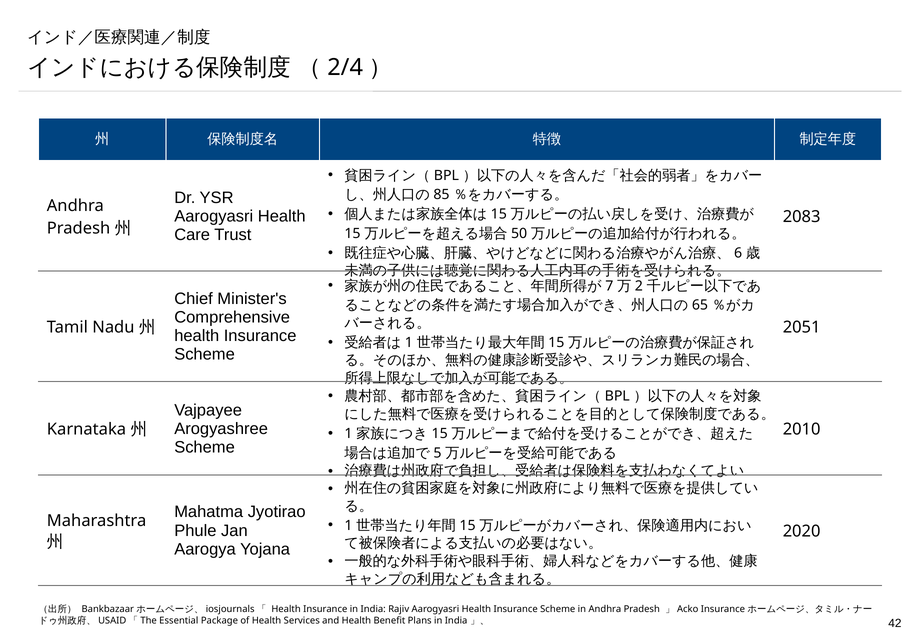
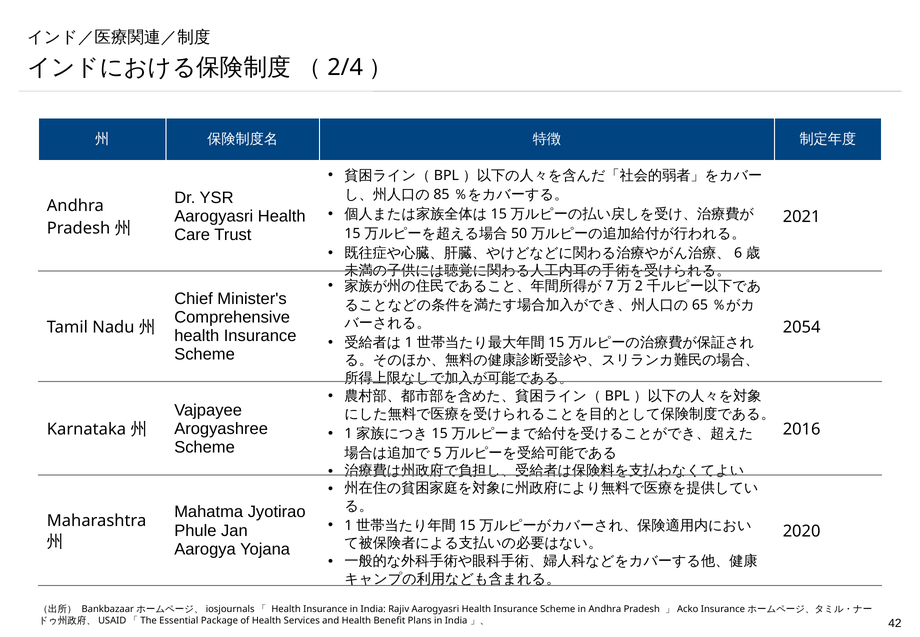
2083: 2083 -> 2021 (802, 217)
2051: 2051 -> 2054 (802, 327)
2010: 2010 -> 2016 (802, 429)
